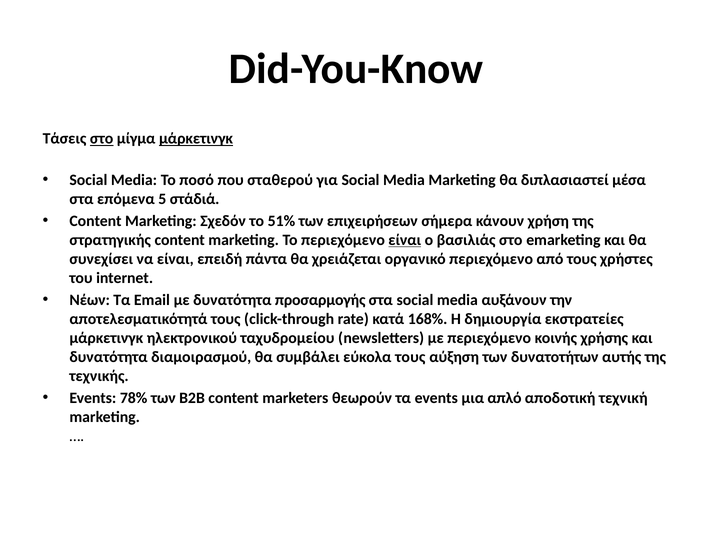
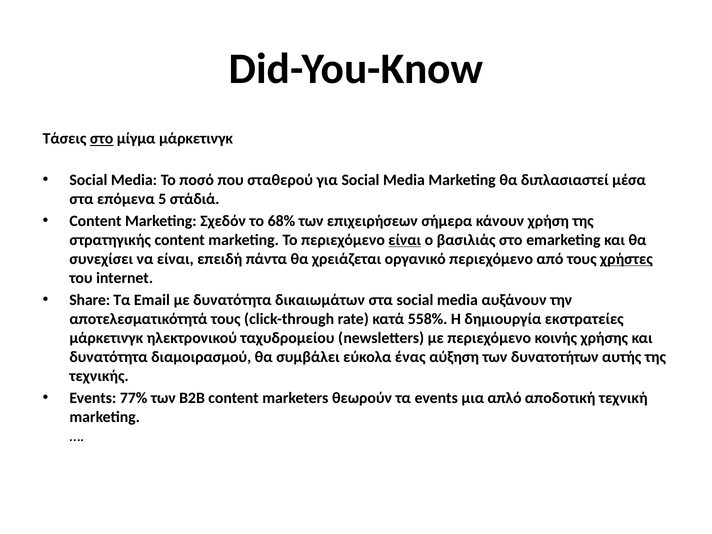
μάρκετινγκ underline: present -> none (196, 139)
51%: 51% -> 68% (281, 221)
χρήστες underline: none -> present (626, 259)
Νέων: Νέων -> Share (90, 300)
προσαρμογής: προσαρμογής -> δικαιωμάτων (320, 300)
168%: 168% -> 558% (428, 319)
εύκολα τους: τους -> ένας (410, 357)
78%: 78% -> 77% (134, 398)
